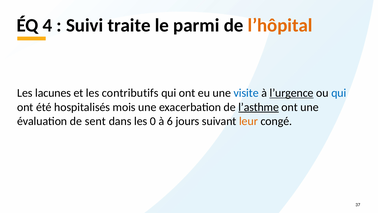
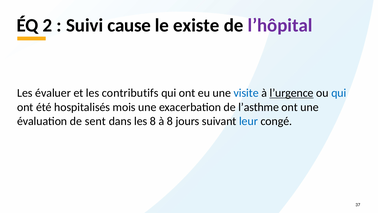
4: 4 -> 2 (47, 25)
traite: traite -> cause (129, 25)
parmi: parmi -> existe (196, 25)
l’hôpital colour: orange -> purple (280, 25)
lacunes: lacunes -> évaluer (53, 93)
l’asthme underline: present -> none (259, 107)
les 0: 0 -> 8 (153, 121)
à 6: 6 -> 8 (170, 121)
leur colour: orange -> blue (248, 121)
